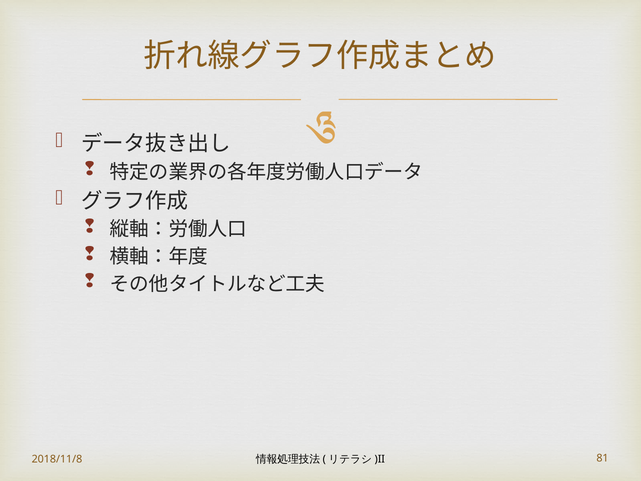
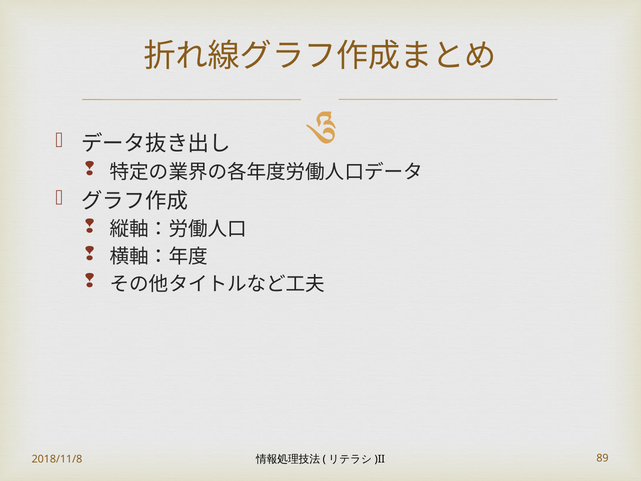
81: 81 -> 89 (602, 458)
